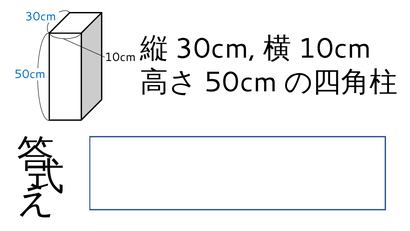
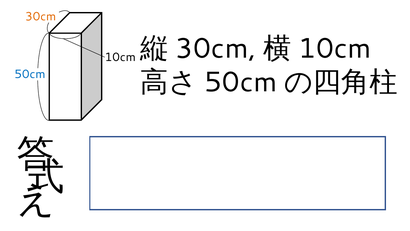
30cm colour: blue -> orange (41, 17)
